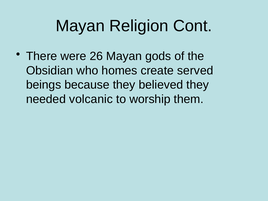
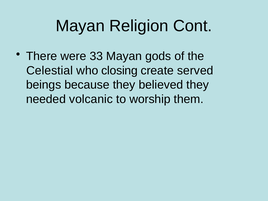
26: 26 -> 33 (96, 56)
Obsidian: Obsidian -> Celestial (50, 70)
homes: homes -> closing (120, 70)
